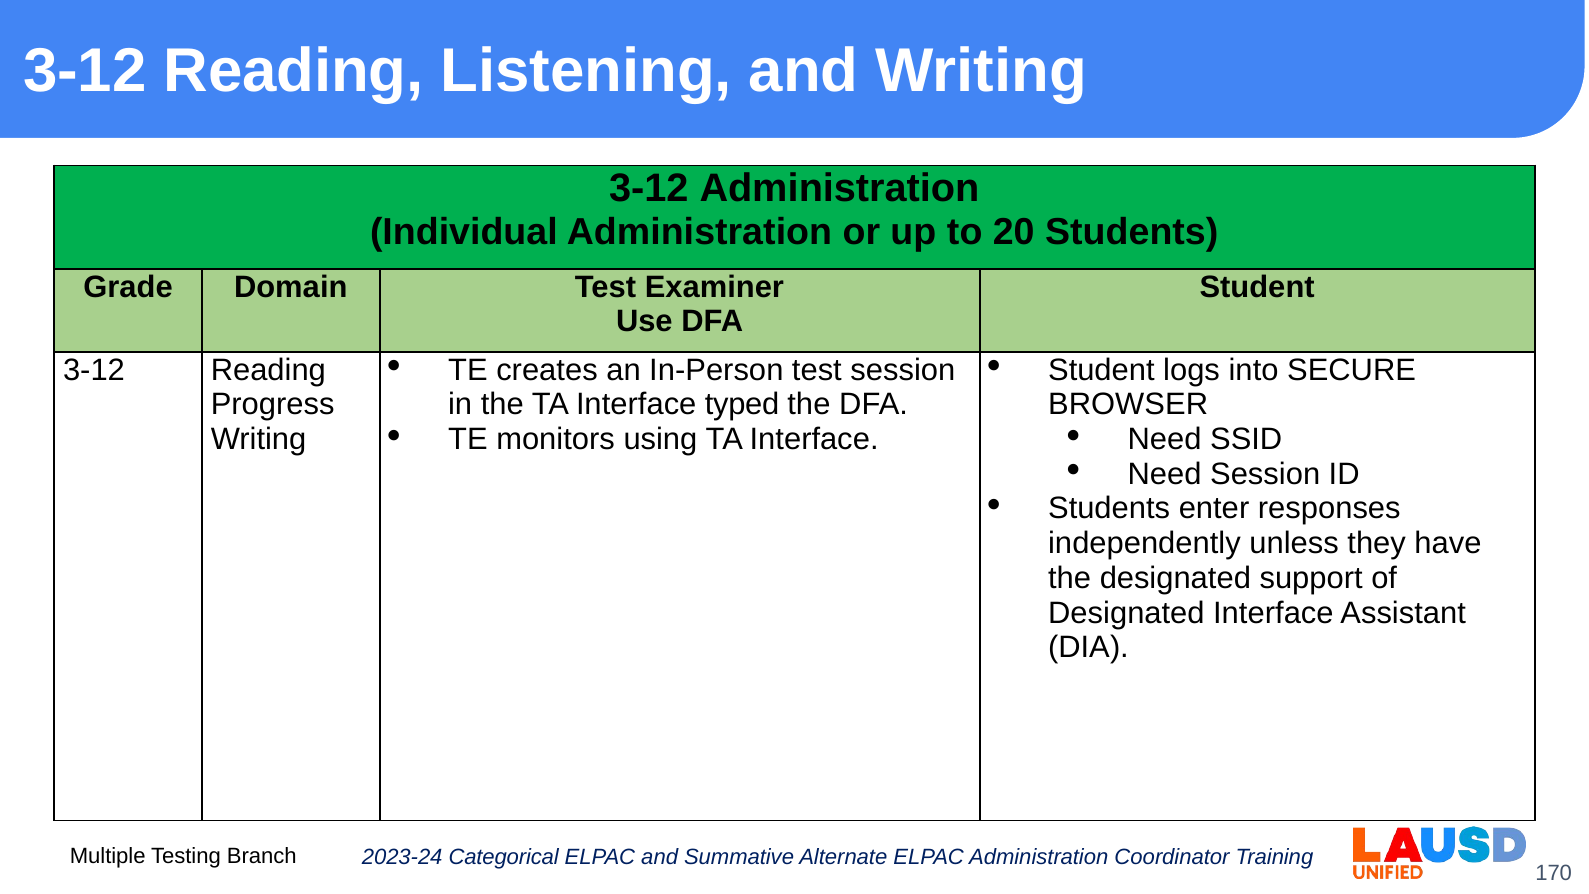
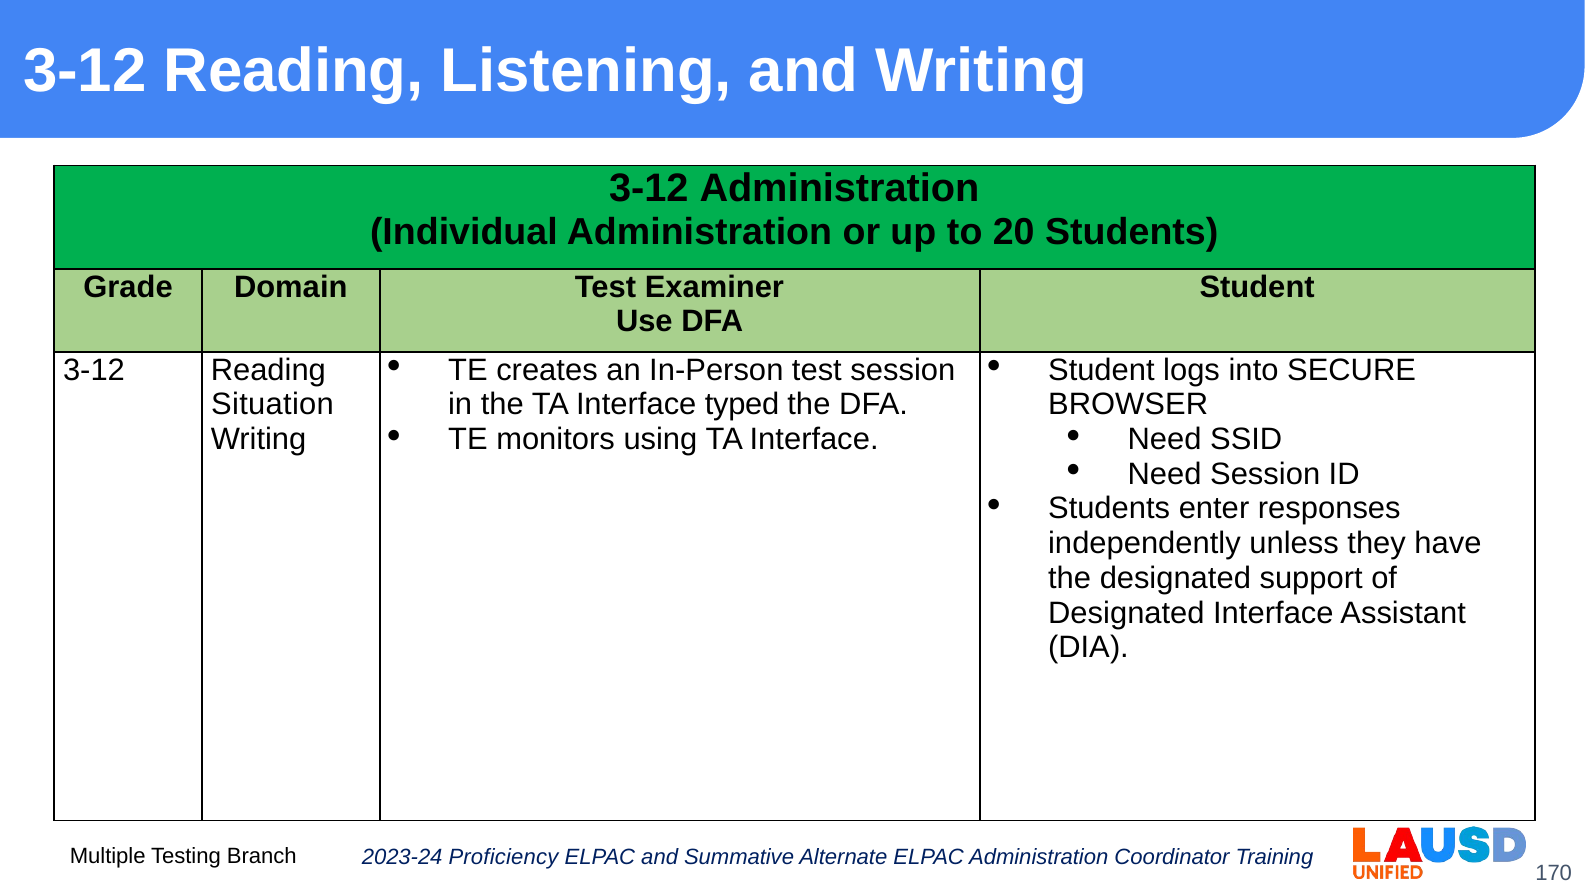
Progress: Progress -> Situation (273, 405)
Categorical: Categorical -> Proficiency (503, 857)
